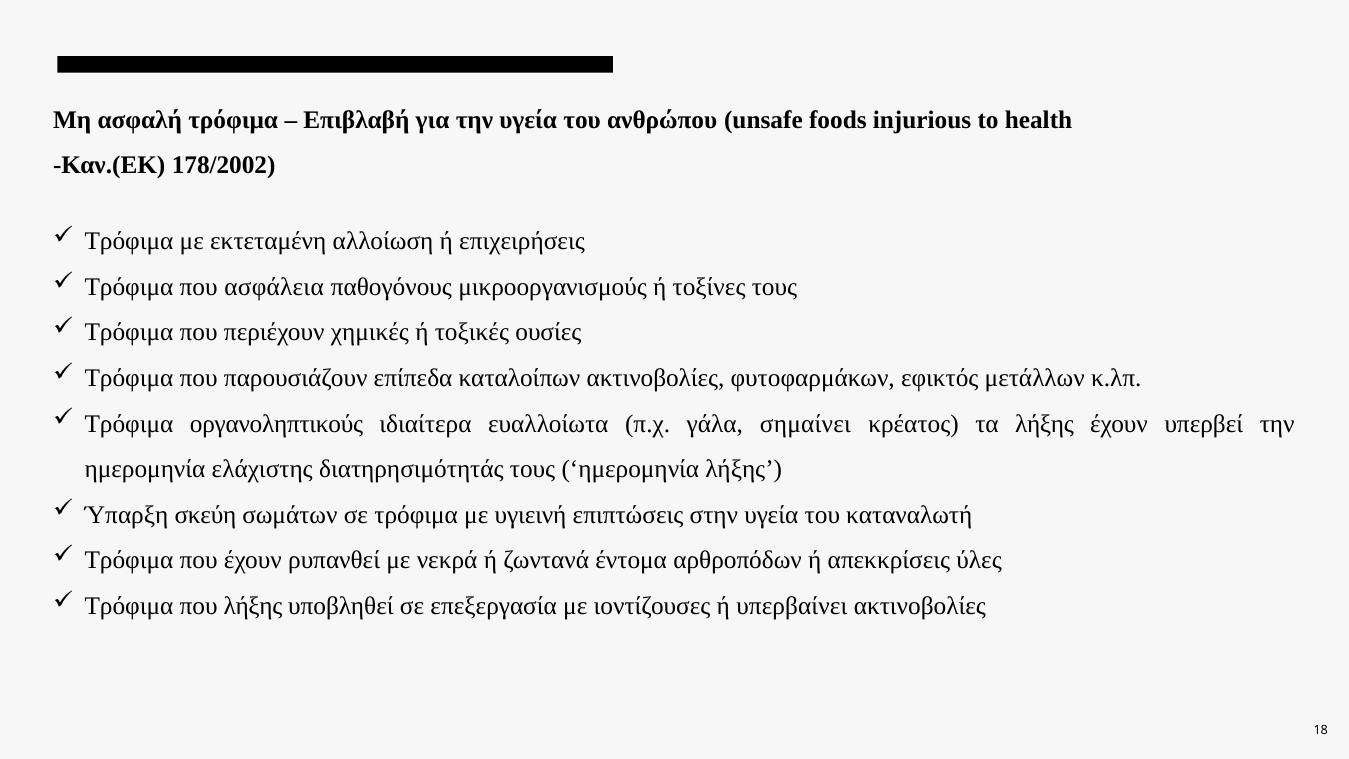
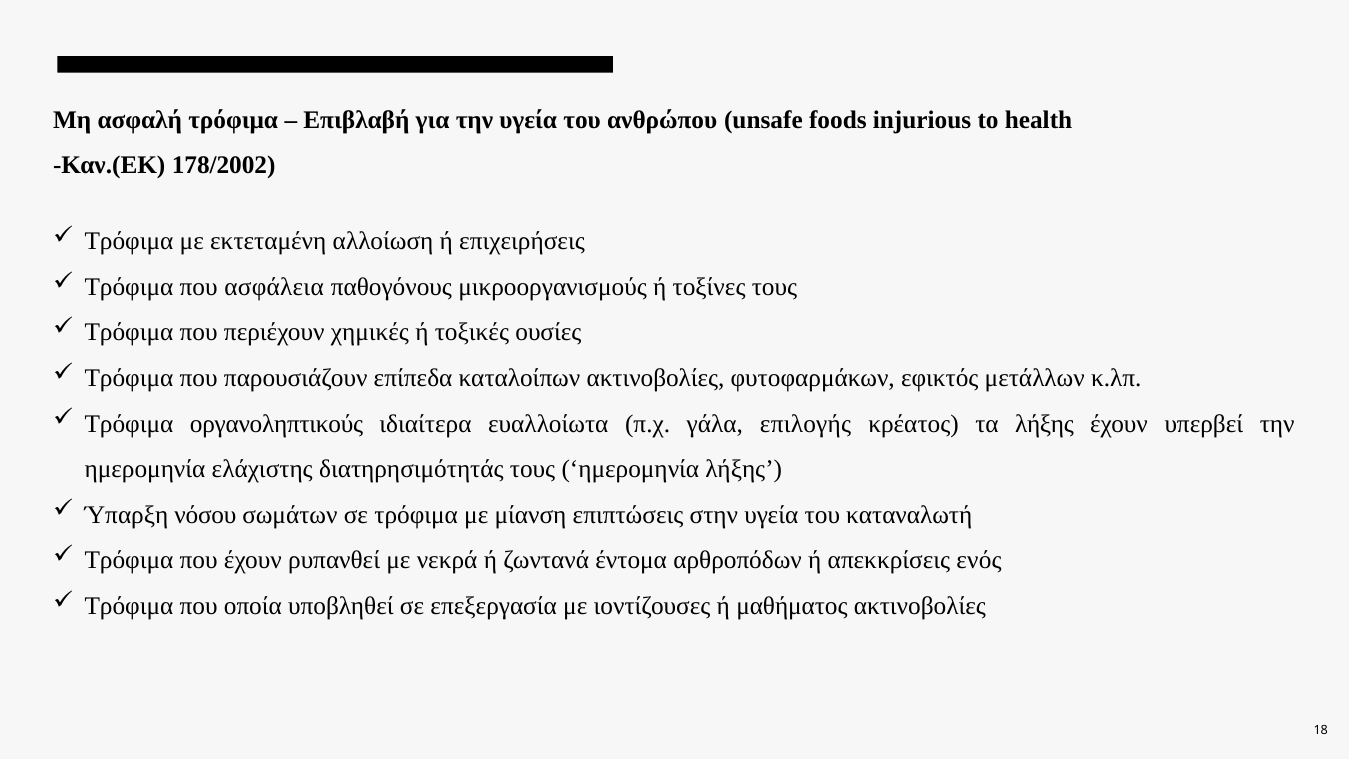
σημαίνει: σημαίνει -> επιλογής (805, 424)
σκεύη: σκεύη -> νόσου (205, 515)
υγιεινή: υγιεινή -> μίανση (531, 515)
ύλες: ύλες -> ενός (979, 560)
που λήξης: λήξης -> οποία (253, 606)
υπερβαίνει: υπερβαίνει -> μαθήματος (792, 606)
